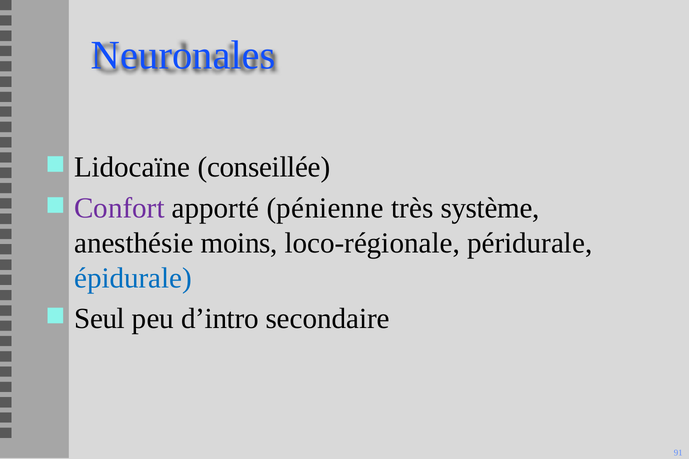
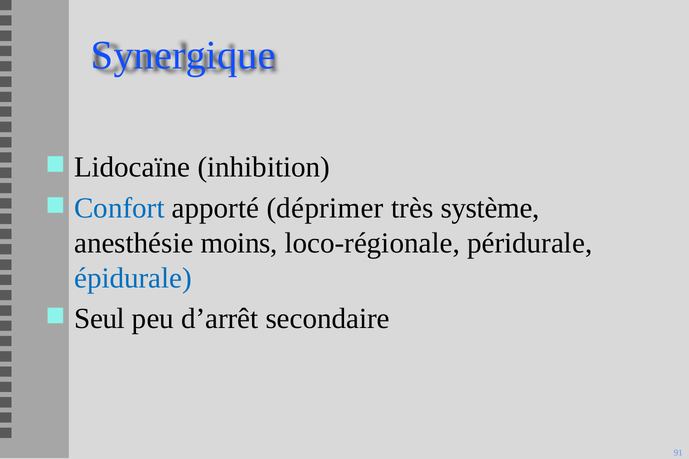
Neuronales: Neuronales -> Synergique (183, 55)
conseillée: conseillée -> inhibition (264, 167)
Confort colour: purple -> blue (119, 208)
pénienne: pénienne -> déprimer (325, 208)
d’intro: d’intro -> d’arrêt (220, 319)
